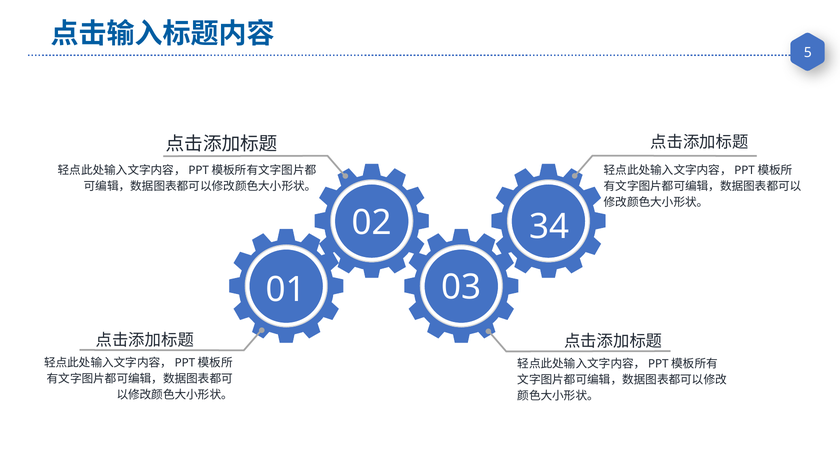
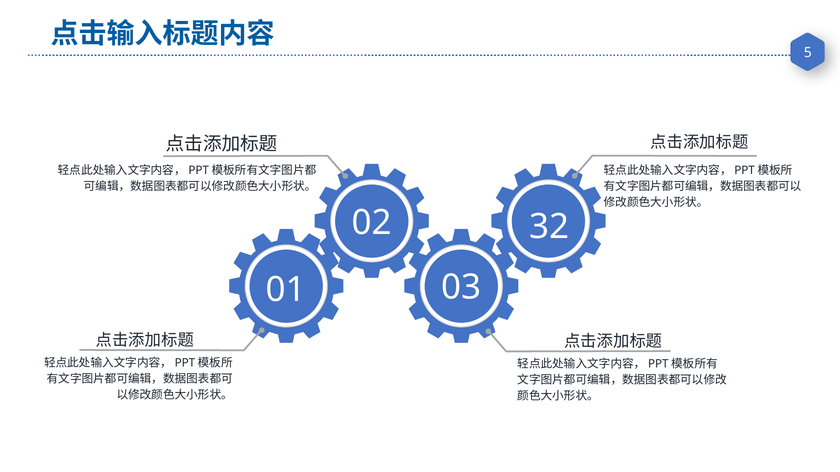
34: 34 -> 32 (549, 227)
